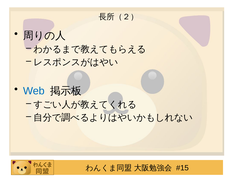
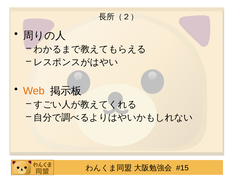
Web colour: blue -> orange (34, 91)
